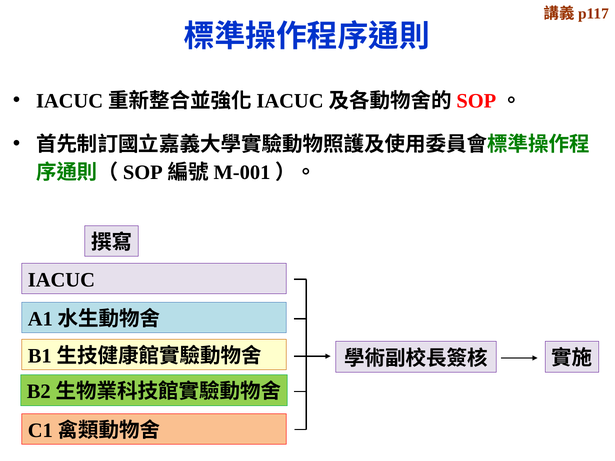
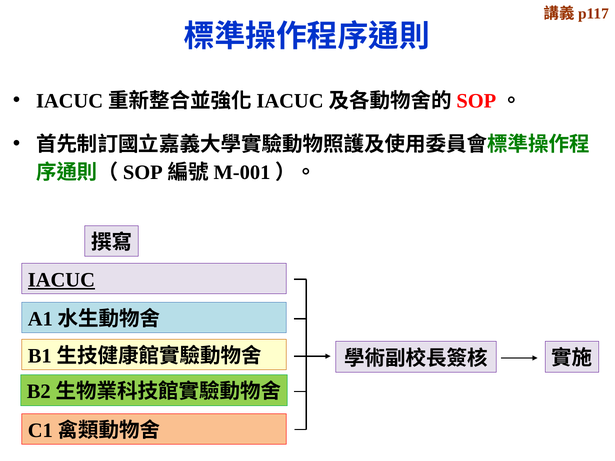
IACUC underline: none -> present (61, 280)
